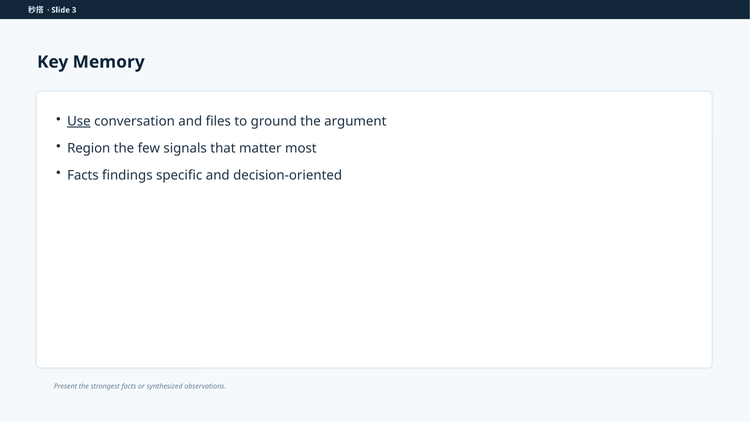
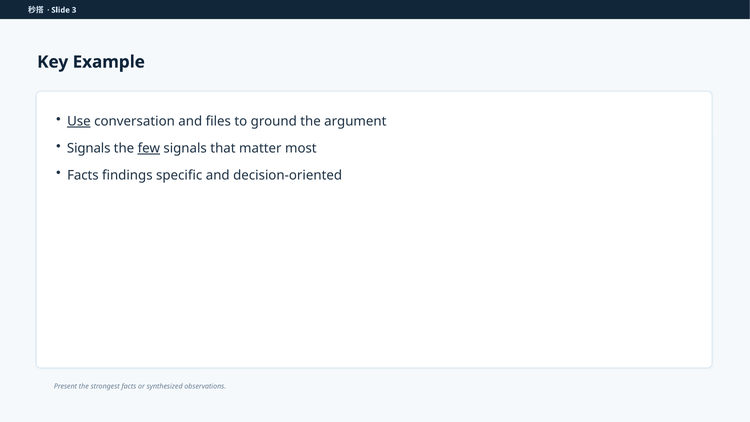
Memory: Memory -> Example (109, 62)
Region: Region -> Signals (89, 148)
few underline: none -> present (149, 148)
